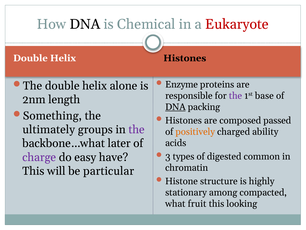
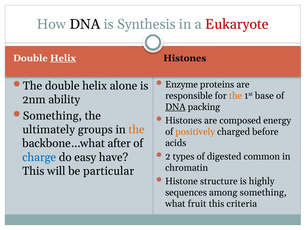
Chemical: Chemical -> Synthesis (146, 24)
Helix underline: none -> present (63, 58)
the colour: purple -> orange (235, 95)
length: length -> ability (64, 99)
passed: passed -> energy (277, 120)
the colour: purple -> orange (137, 129)
ability: ability -> before (265, 131)
later: later -> after (119, 143)
3: 3 -> 2 (168, 156)
charge colour: purple -> blue (39, 157)
stationary: stationary -> sequences (186, 192)
among compacted: compacted -> something (263, 192)
looking: looking -> criteria (242, 203)
